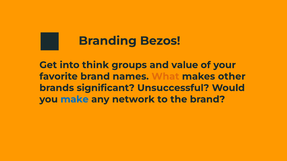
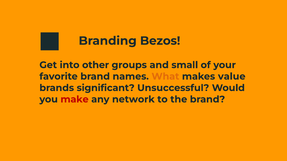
think: think -> other (96, 65)
value: value -> small (185, 65)
other: other -> value (232, 77)
make colour: blue -> red (75, 100)
